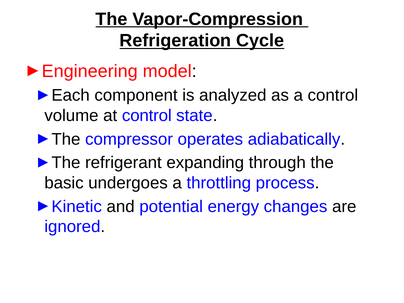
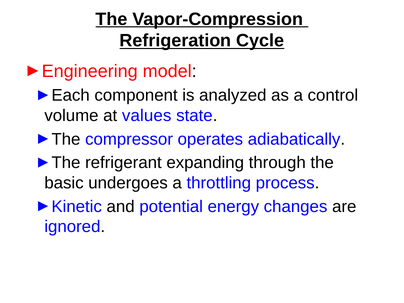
at control: control -> values (147, 116)
